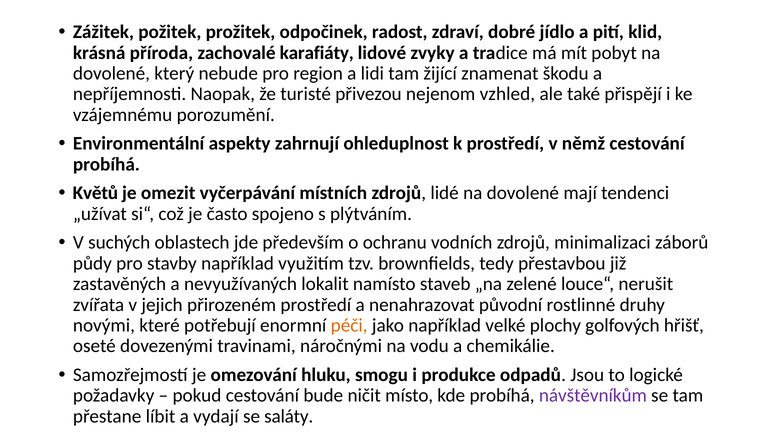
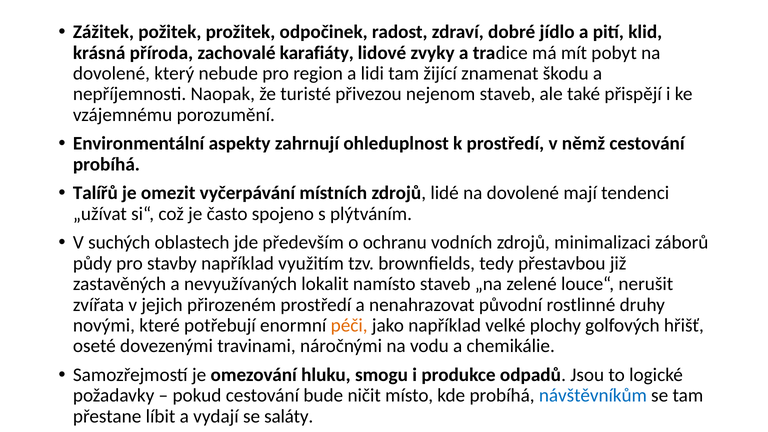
nejenom vzhled: vzhled -> staveb (507, 94)
Květů: Květů -> Talířů (95, 193)
návštěvníkům colour: purple -> blue (593, 396)
